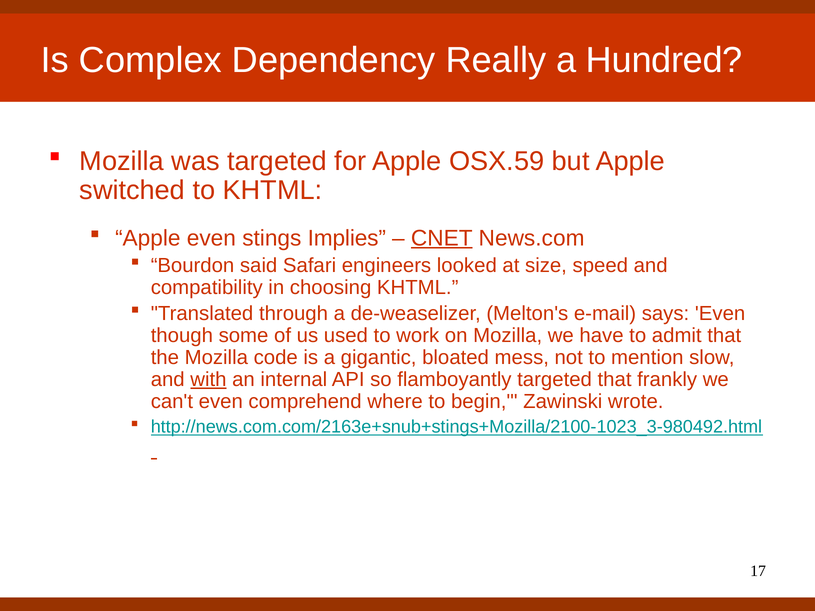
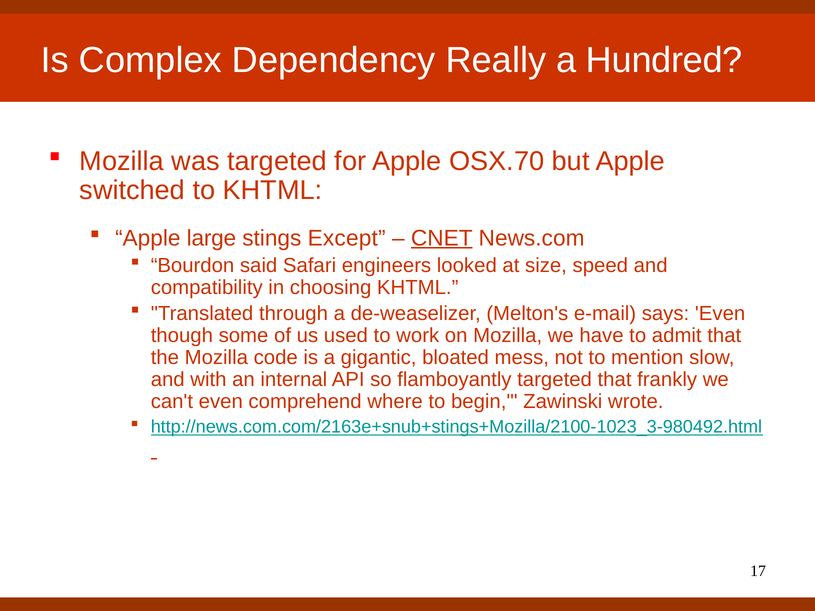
OSX.59: OSX.59 -> OSX.70 (497, 161)
Apple even: even -> large (211, 238)
Implies: Implies -> Except (347, 238)
with underline: present -> none (208, 380)
